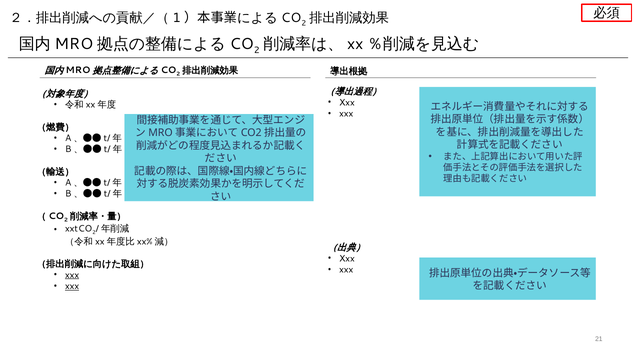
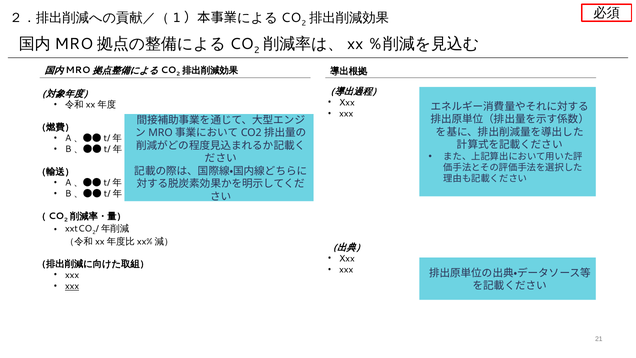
xxx underline: present -> none (72, 275)
